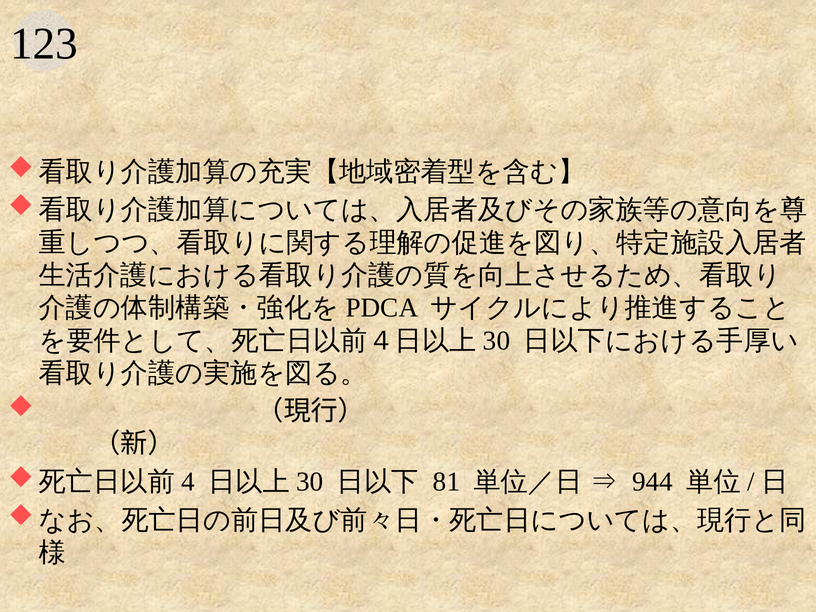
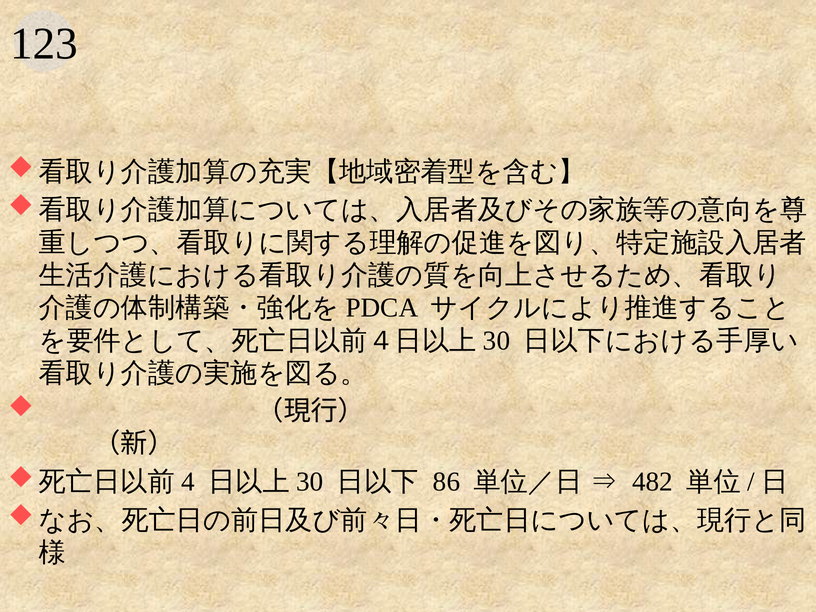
81: 81 -> 86 (447, 482)
944: 944 -> 482 (653, 482)
